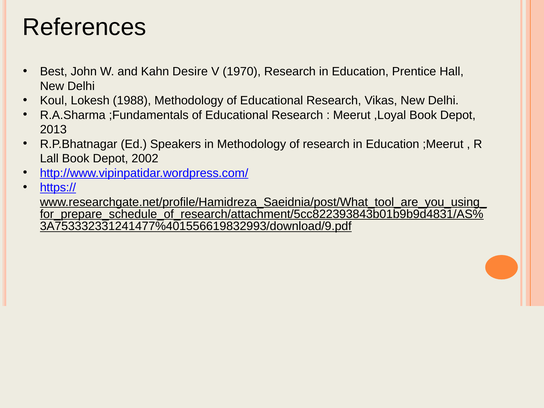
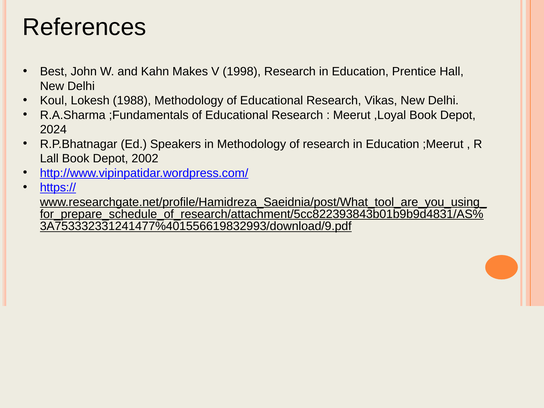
Desire: Desire -> Makes (190, 72)
1970: 1970 -> 1998 (242, 72)
2013: 2013 -> 2024 (53, 130)
